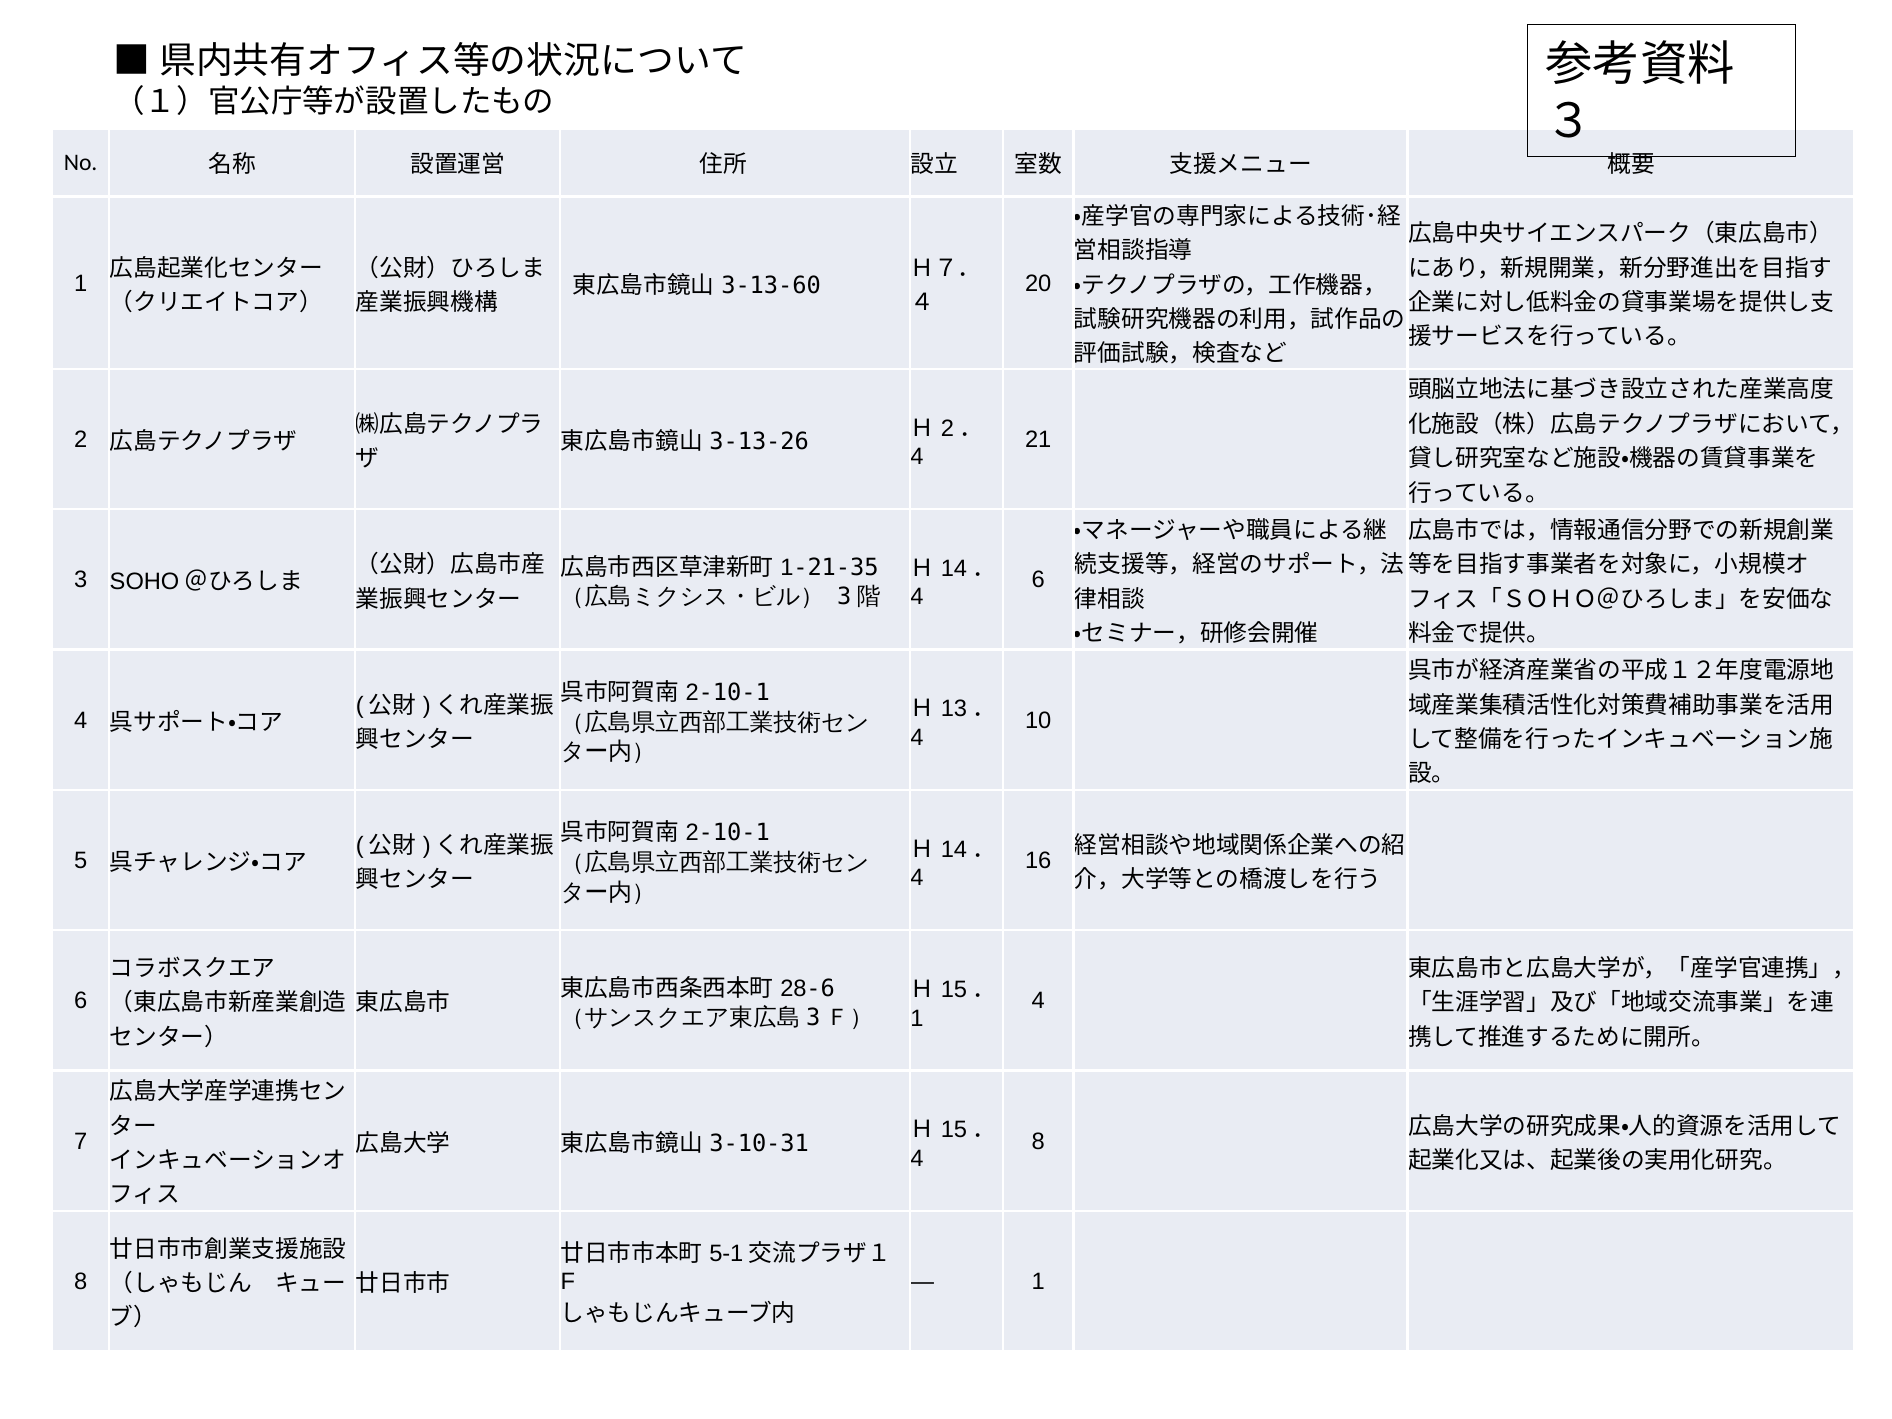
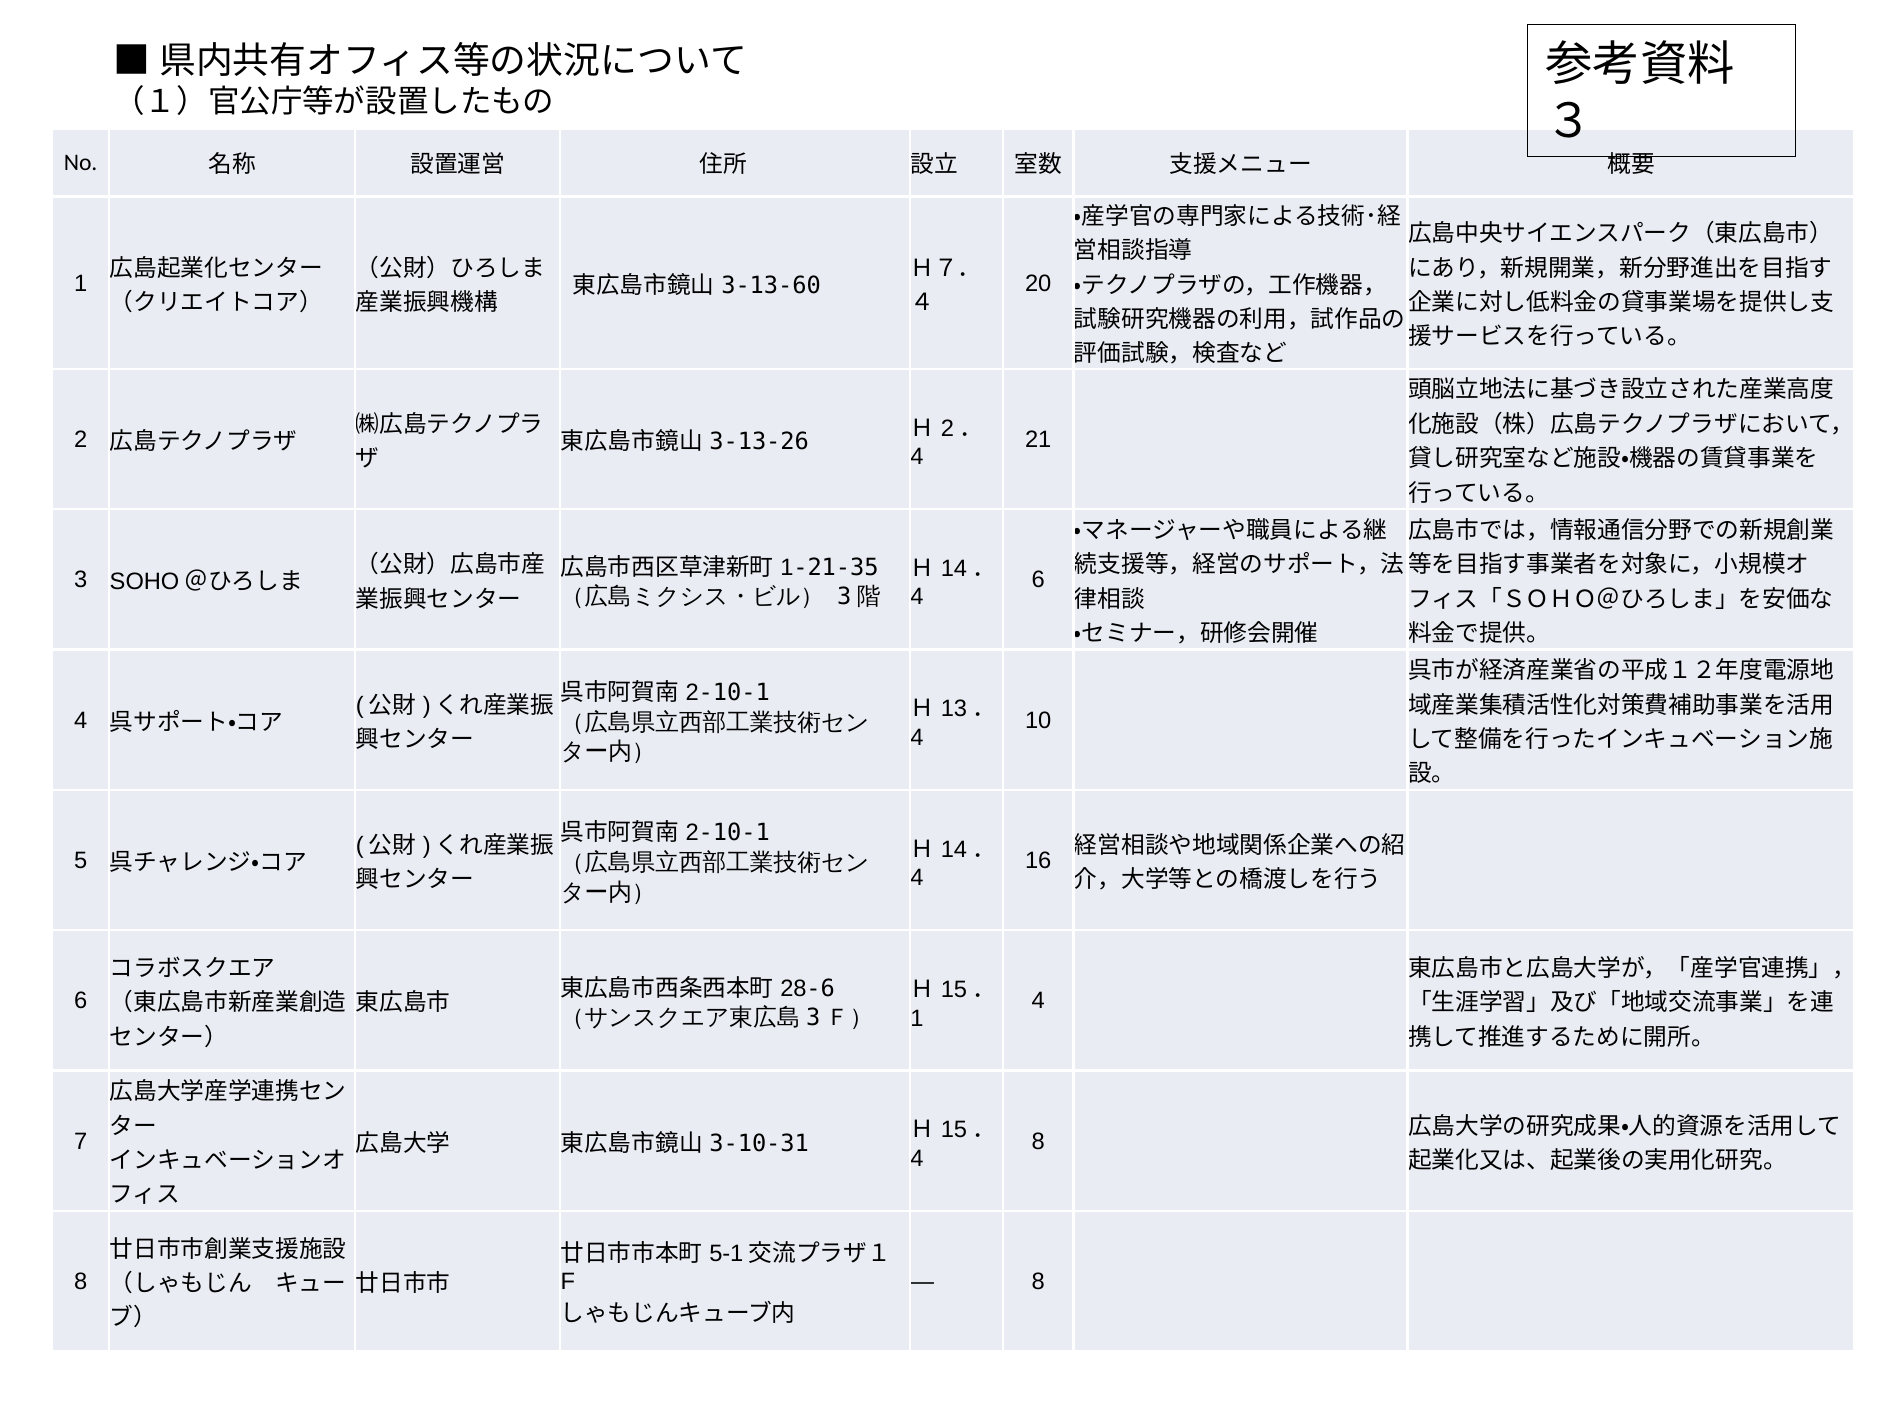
1: 1 -> 8 (1038, 1282)
